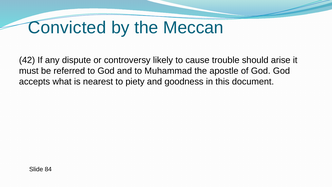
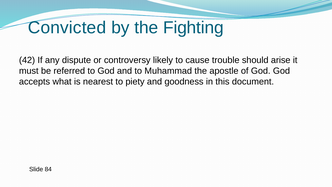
Meccan: Meccan -> Fighting (193, 28)
